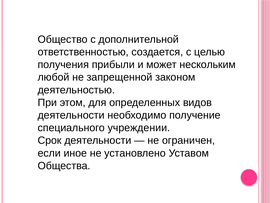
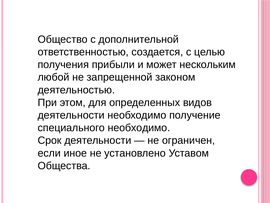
специального учреждении: учреждении -> необходимо (139, 128)
